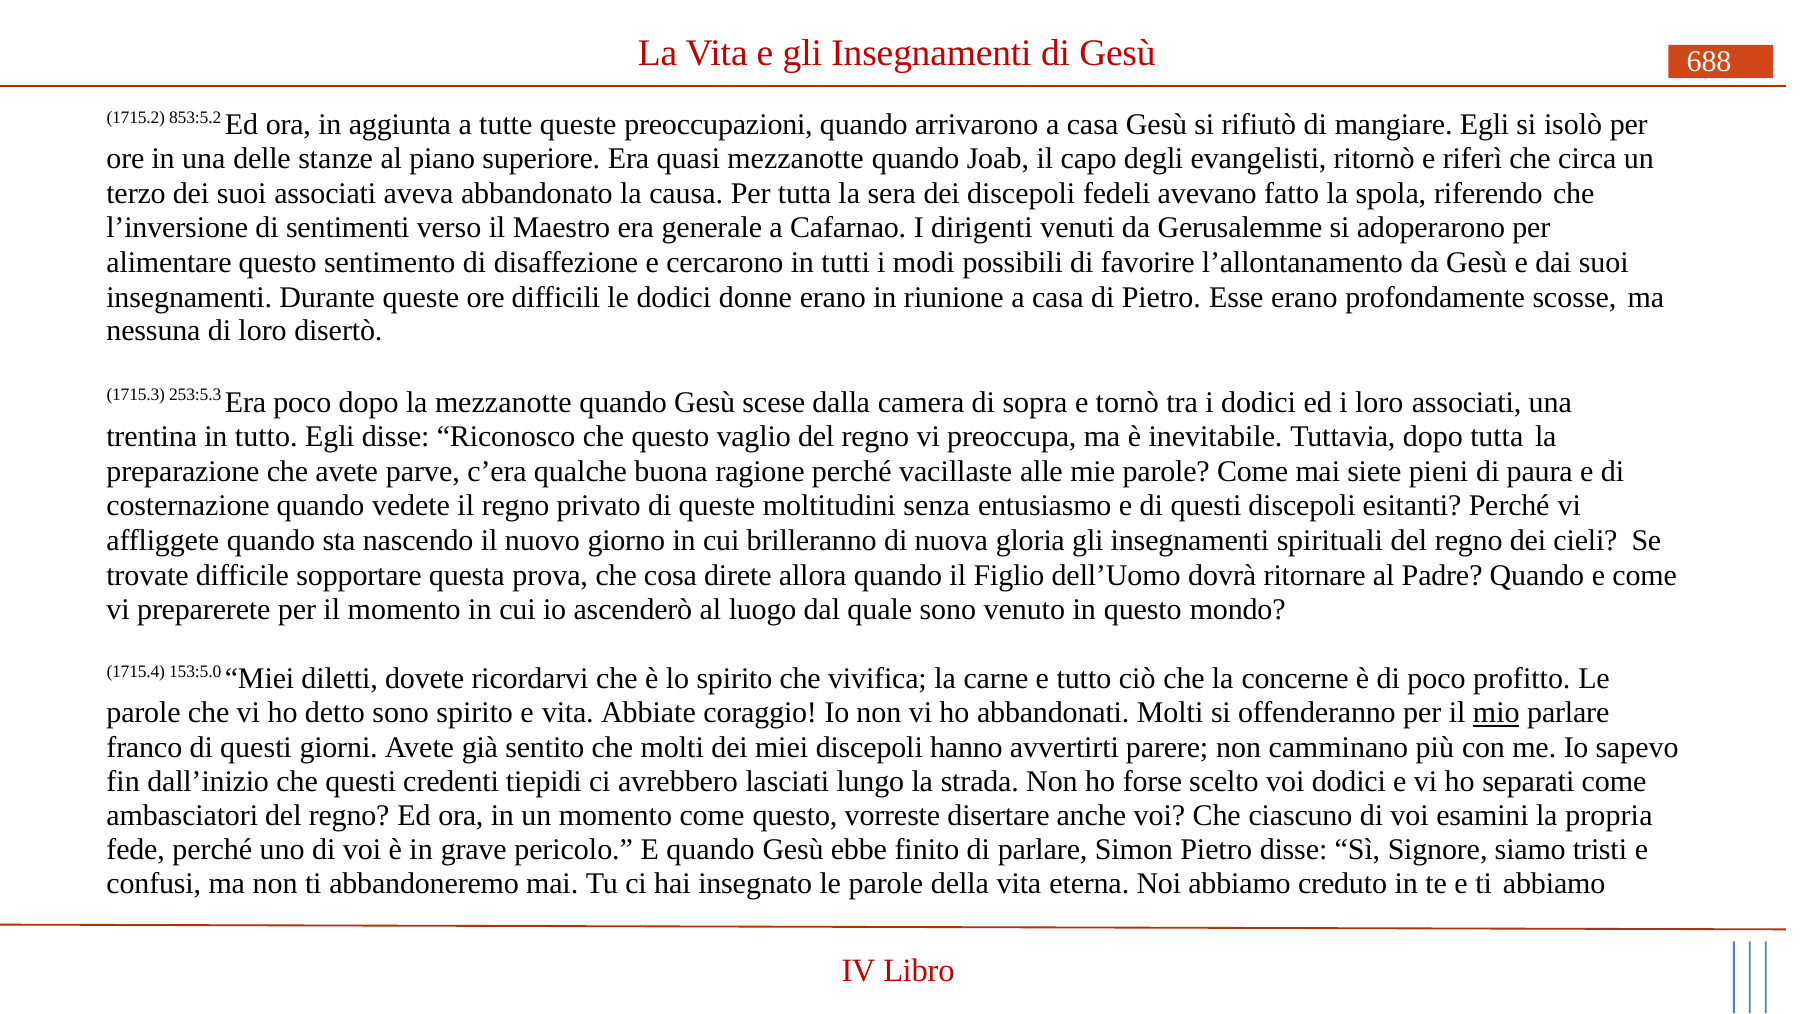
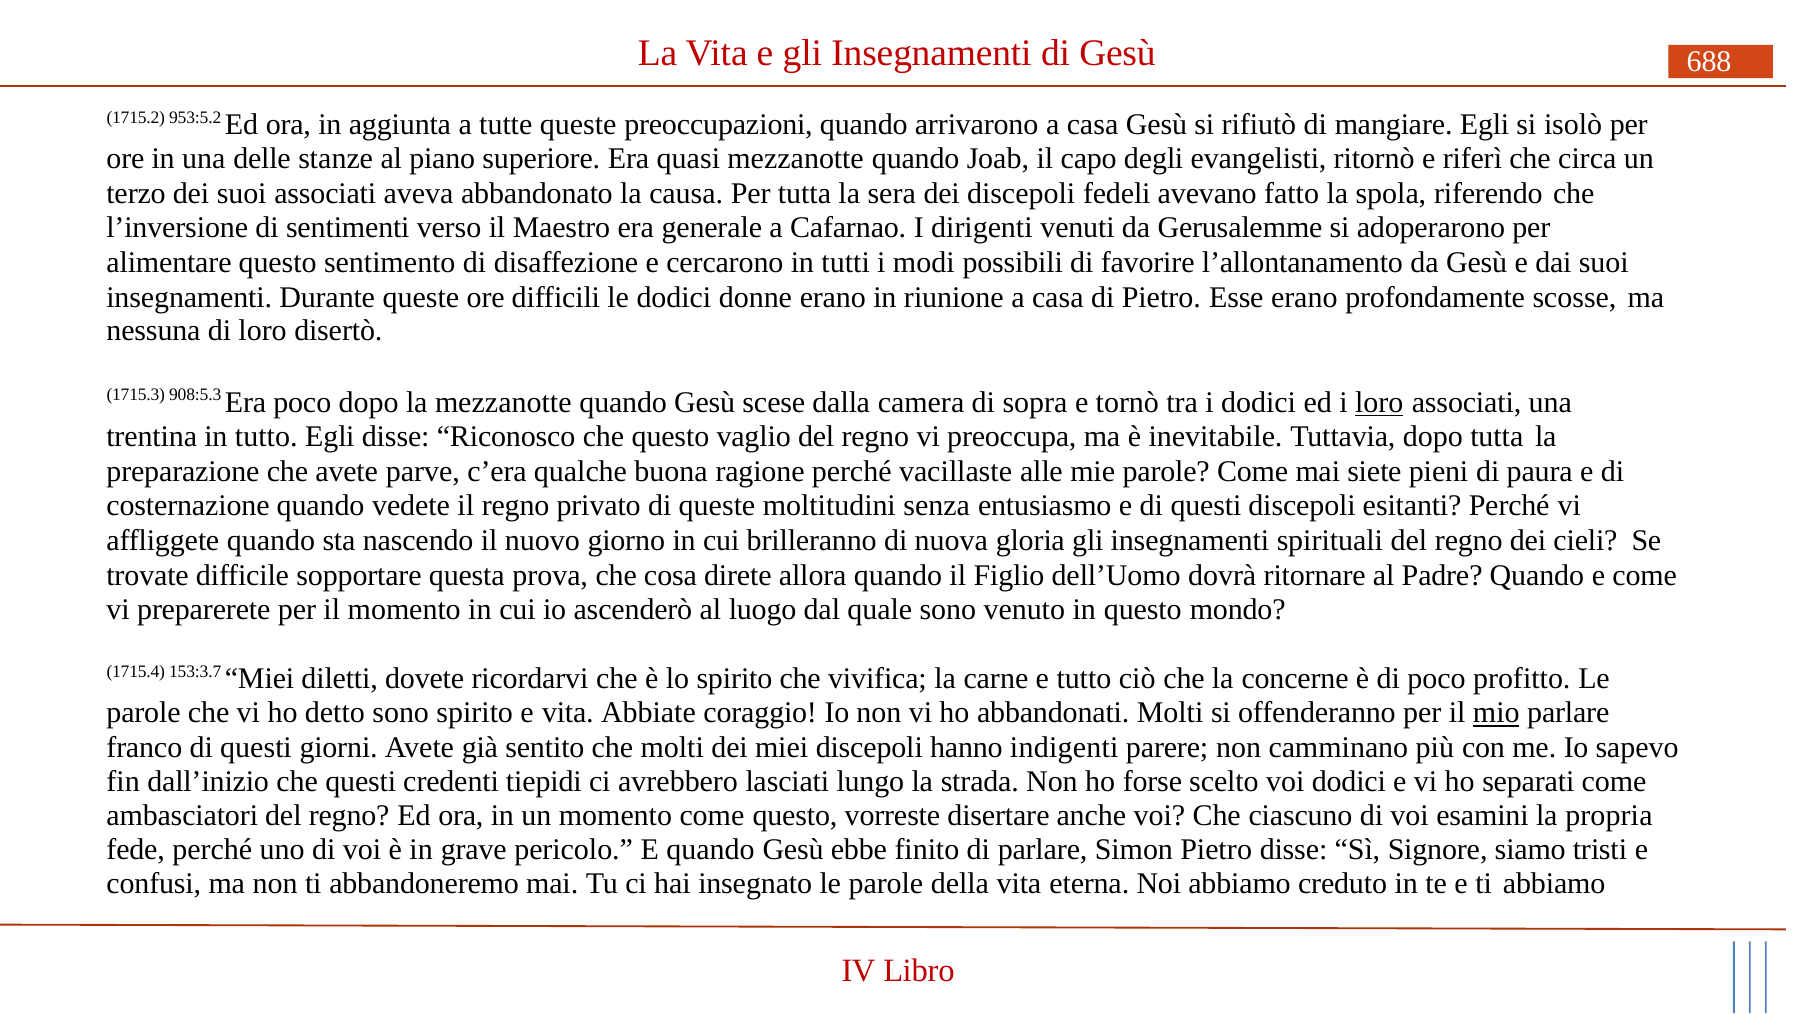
853:5.2: 853:5.2 -> 953:5.2 (195, 117)
253:5.3: 253:5.3 -> 908:5.3 (195, 395)
loro underline: none -> present (1379, 403)
153:5.0: 153:5.0 -> 153:3.7 (195, 672)
avvertirti: avvertirti -> indigenti (1064, 747)
